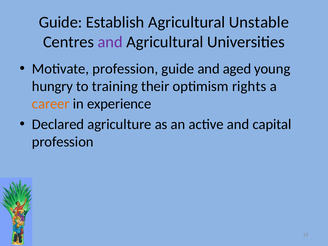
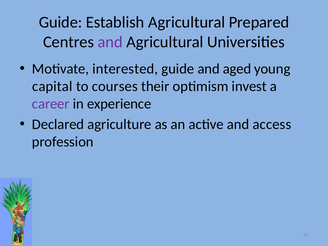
Unstable: Unstable -> Prepared (259, 22)
Motivate profession: profession -> interested (125, 69)
hungry: hungry -> capital (52, 86)
training: training -> courses (115, 86)
rights: rights -> invest (249, 86)
career colour: orange -> purple (51, 104)
capital: capital -> access (272, 124)
